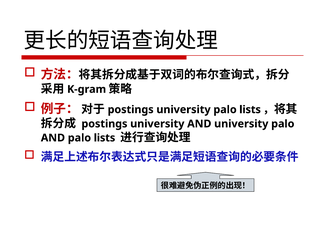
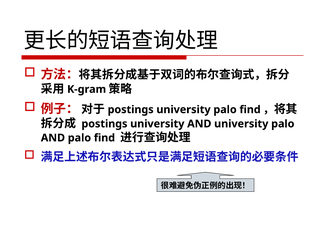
university palo lists: lists -> find (250, 110)
AND palo lists: lists -> find (104, 138)
